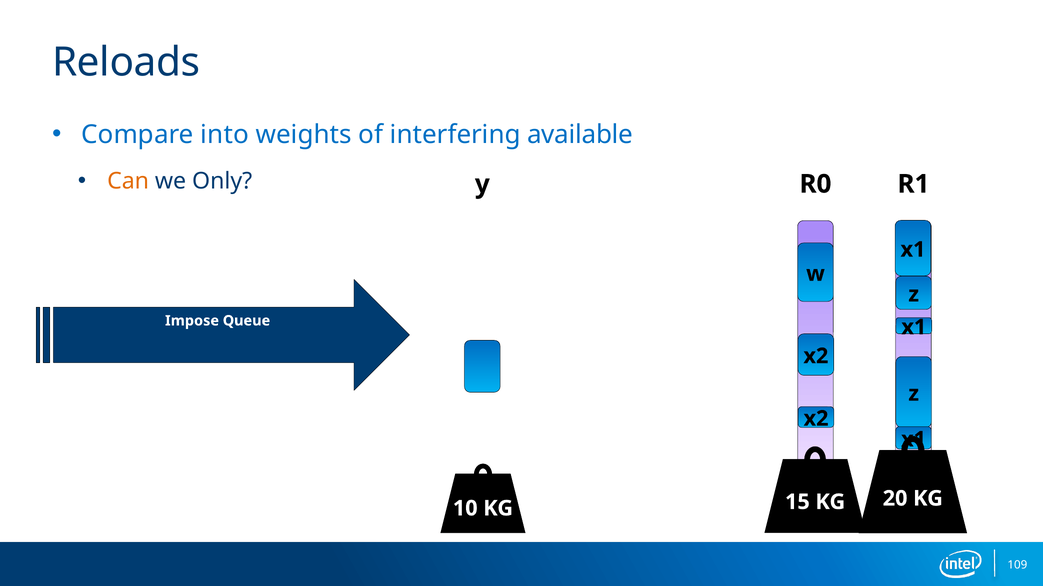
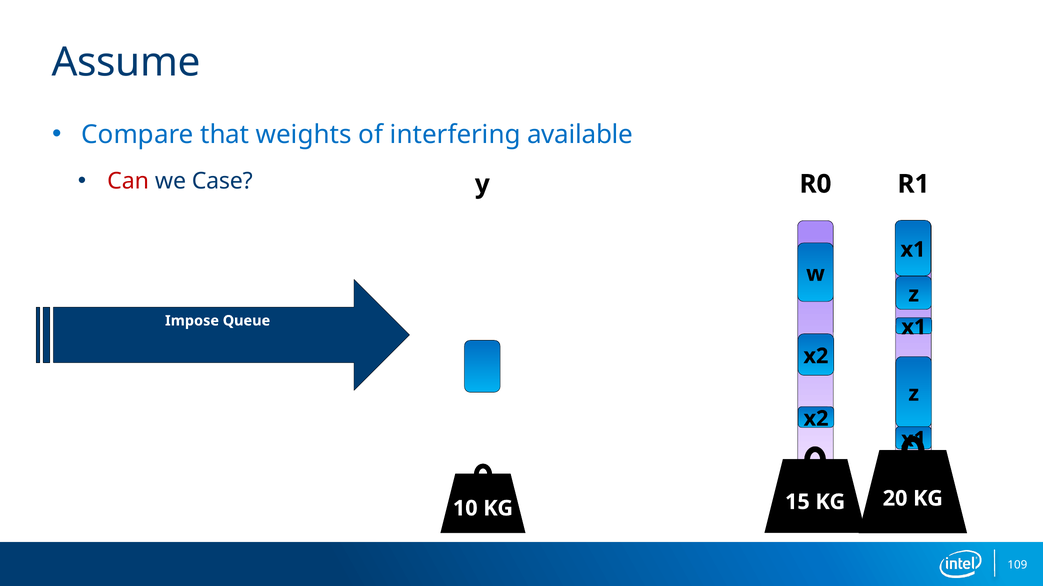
Reloads: Reloads -> Assume (126, 62)
into: into -> that (225, 135)
Can colour: orange -> red (128, 182)
Only: Only -> Case (222, 182)
